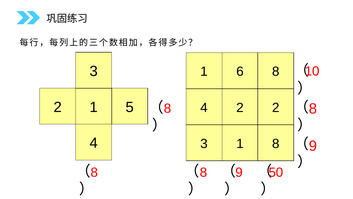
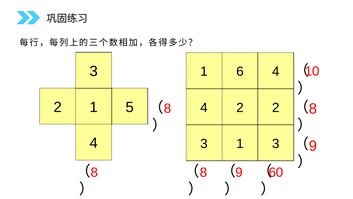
6 8: 8 -> 4 (276, 71)
3 8: 8 -> 3 (276, 143)
50: 50 -> 60 (276, 172)
